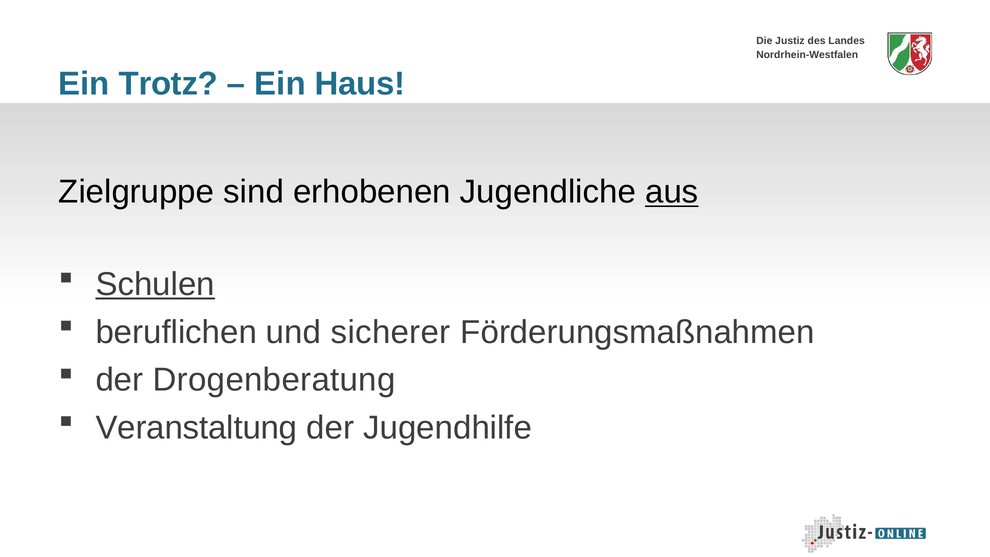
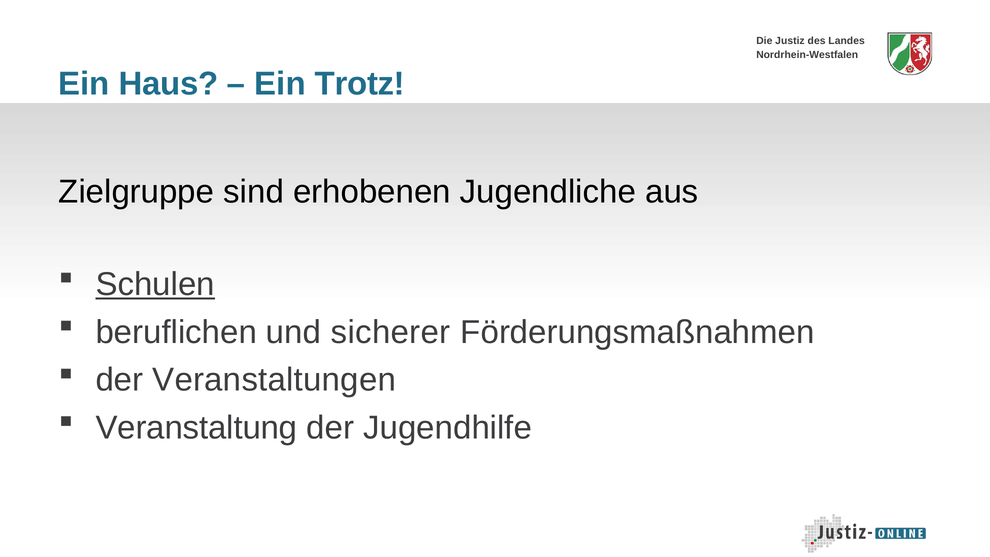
Trotz: Trotz -> Haus (168, 84)
Haus: Haus -> Trotz (360, 84)
aus underline: present -> none (672, 192)
Drogenberatung: Drogenberatung -> Veranstaltungen (274, 380)
